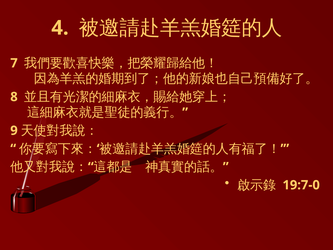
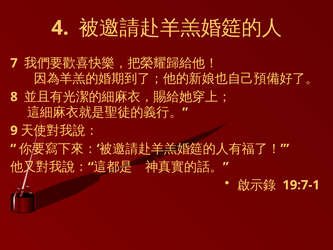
19:7-0: 19:7-0 -> 19:7-1 (301, 185)
